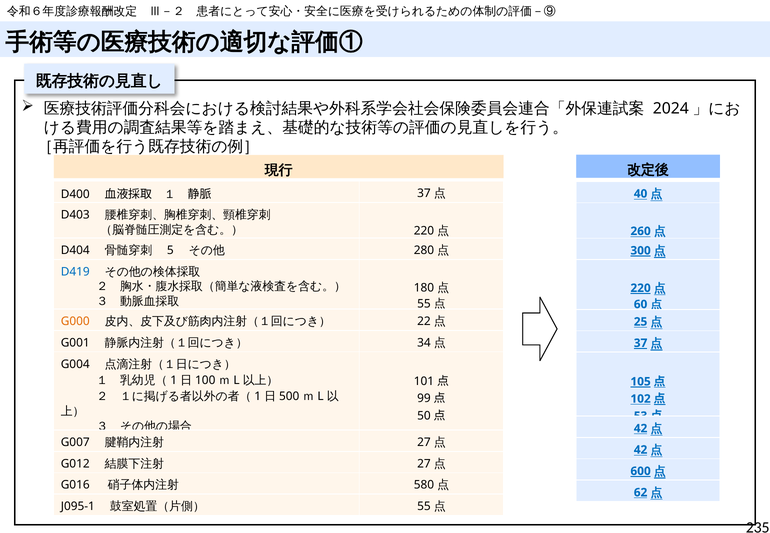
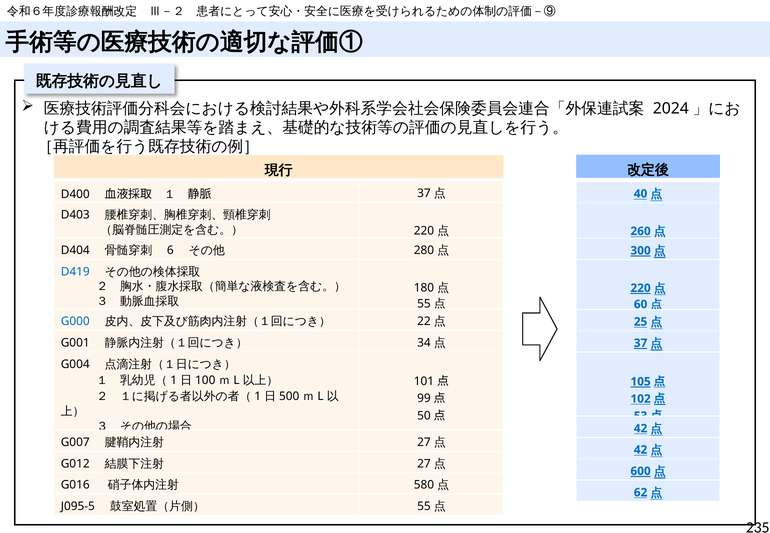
5: 5 -> 6 (170, 250)
G000 colour: orange -> blue (75, 321)
J095-1: J095-1 -> J095-5 (78, 506)
